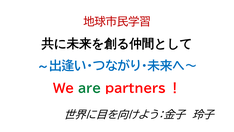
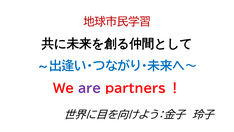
are colour: green -> purple (90, 88)
